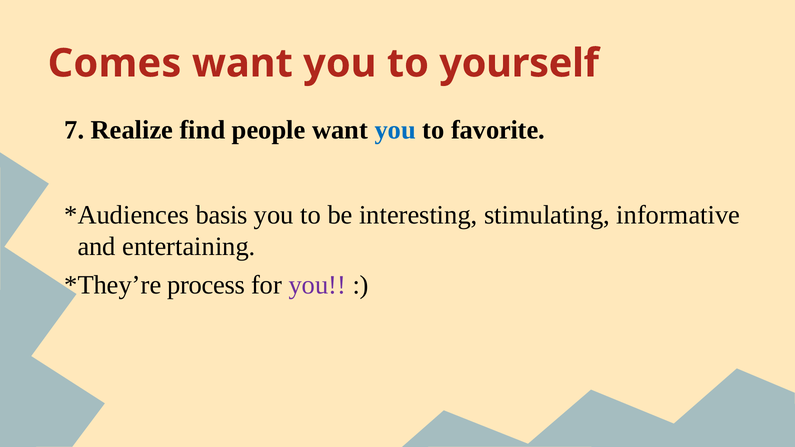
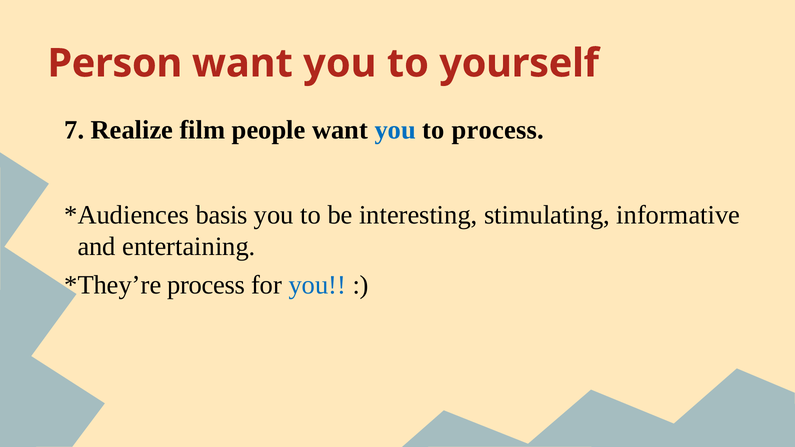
Comes: Comes -> Person (115, 63)
find: find -> film (202, 130)
to favorite: favorite -> process (498, 130)
you colour: purple -> blue (317, 285)
